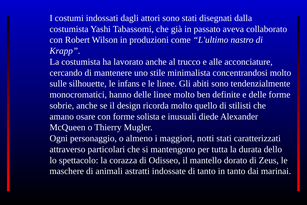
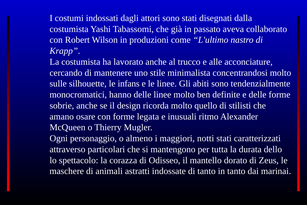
solista: solista -> legata (148, 116)
diede: diede -> ritmo (209, 116)
